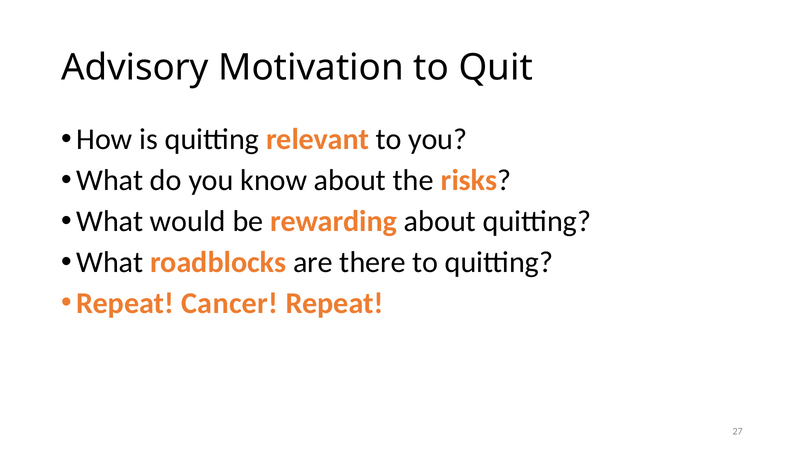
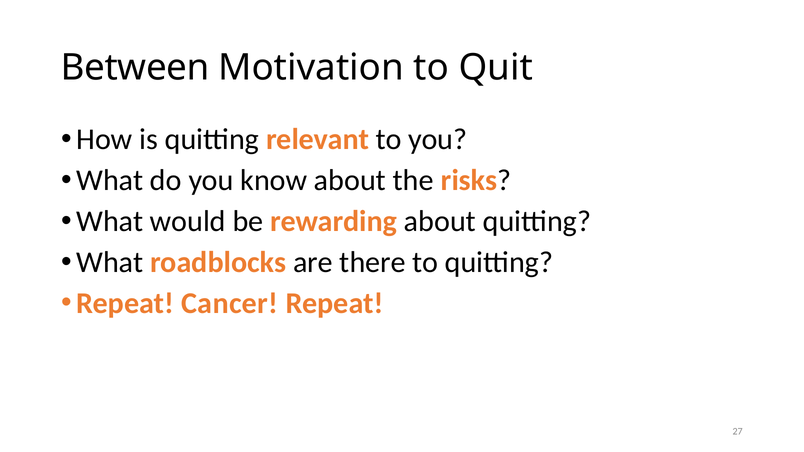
Advisory: Advisory -> Between (135, 68)
